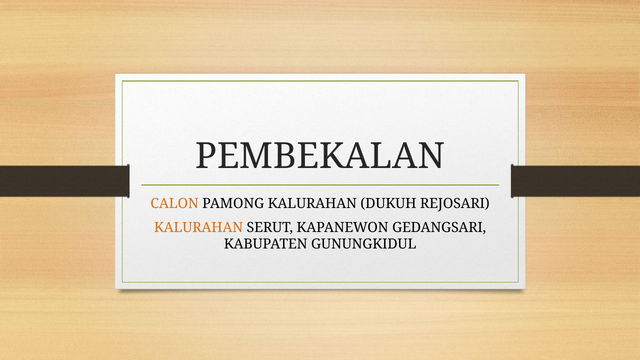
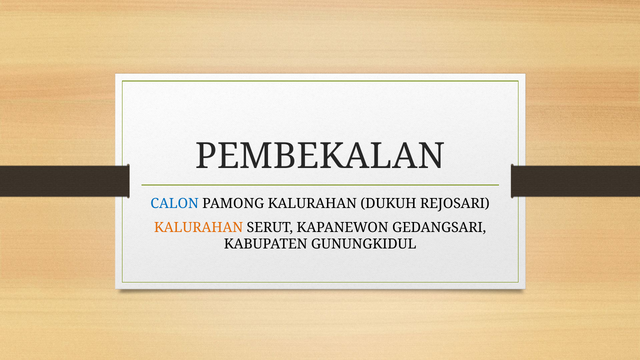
CALON colour: orange -> blue (175, 204)
